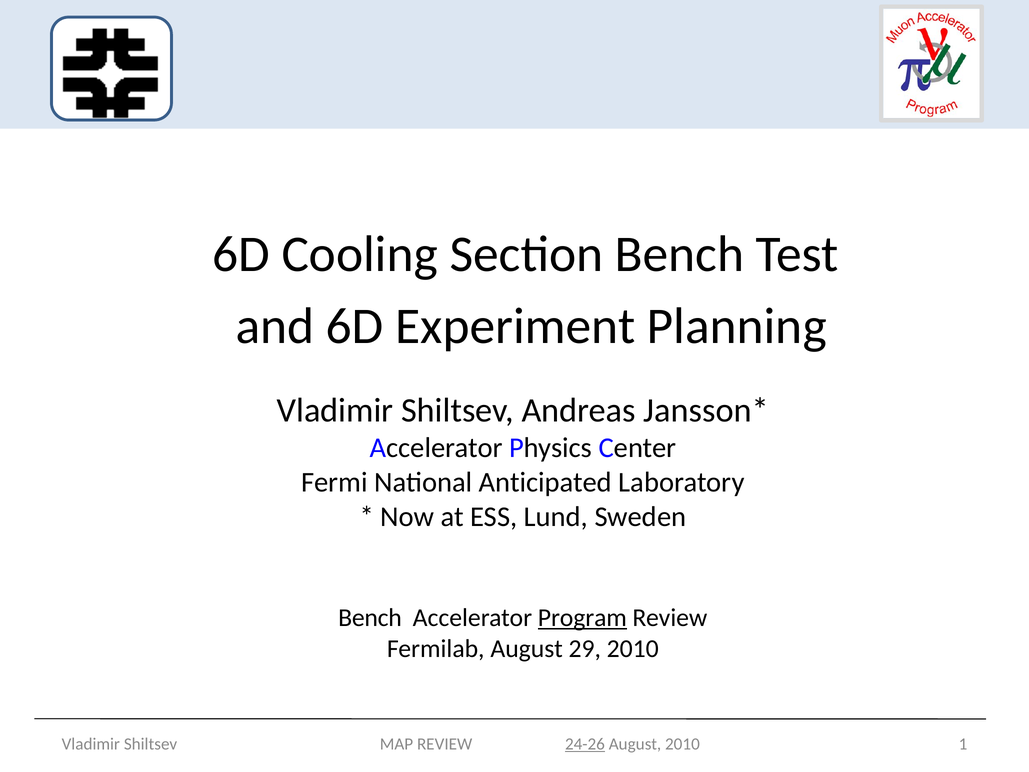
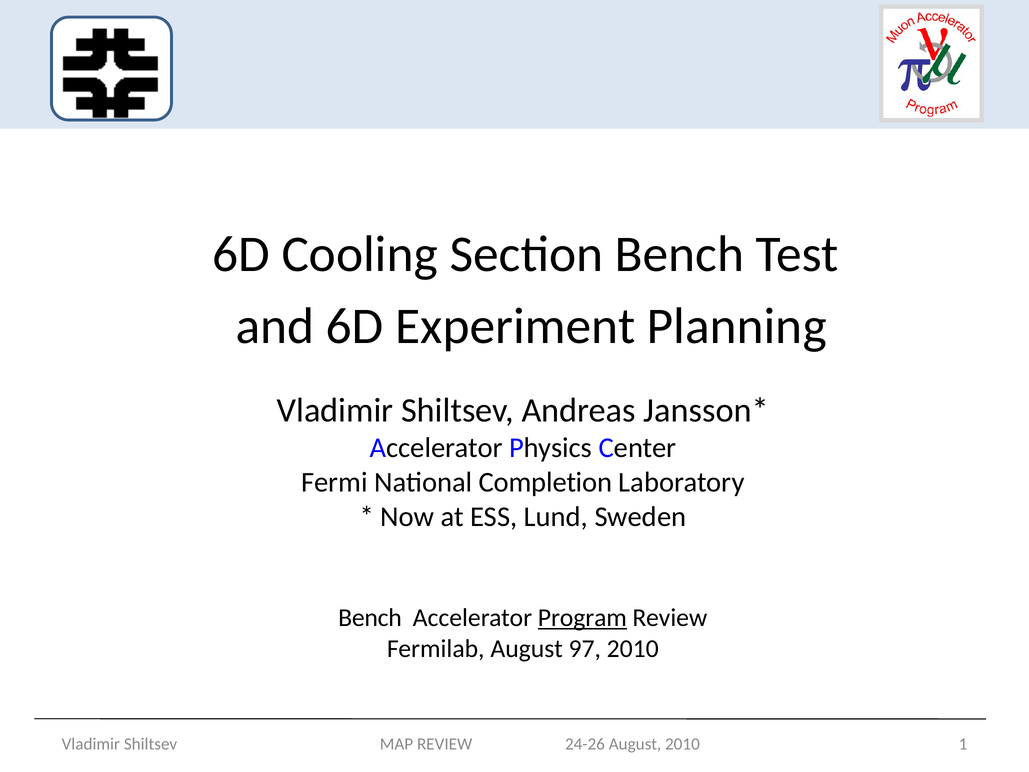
Anticipated: Anticipated -> Completion (546, 482)
29: 29 -> 97 (585, 648)
24-26 underline: present -> none (585, 744)
